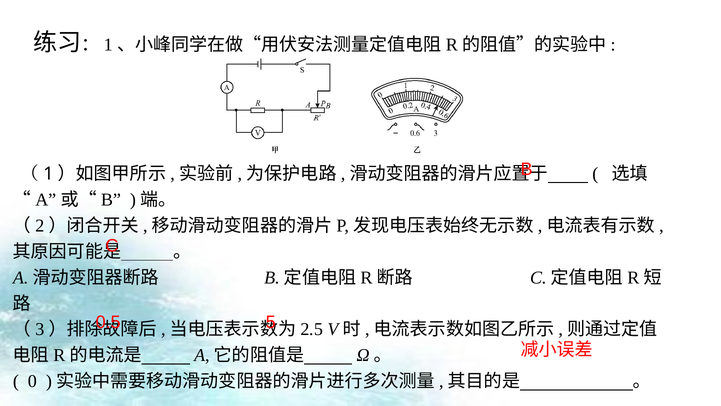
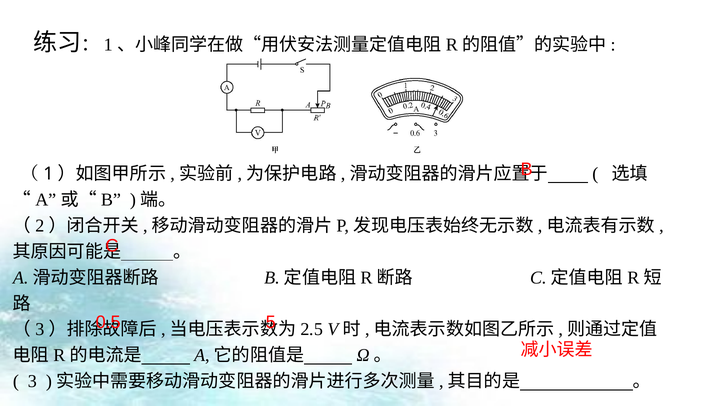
0: 0 -> 3 (32, 381)
